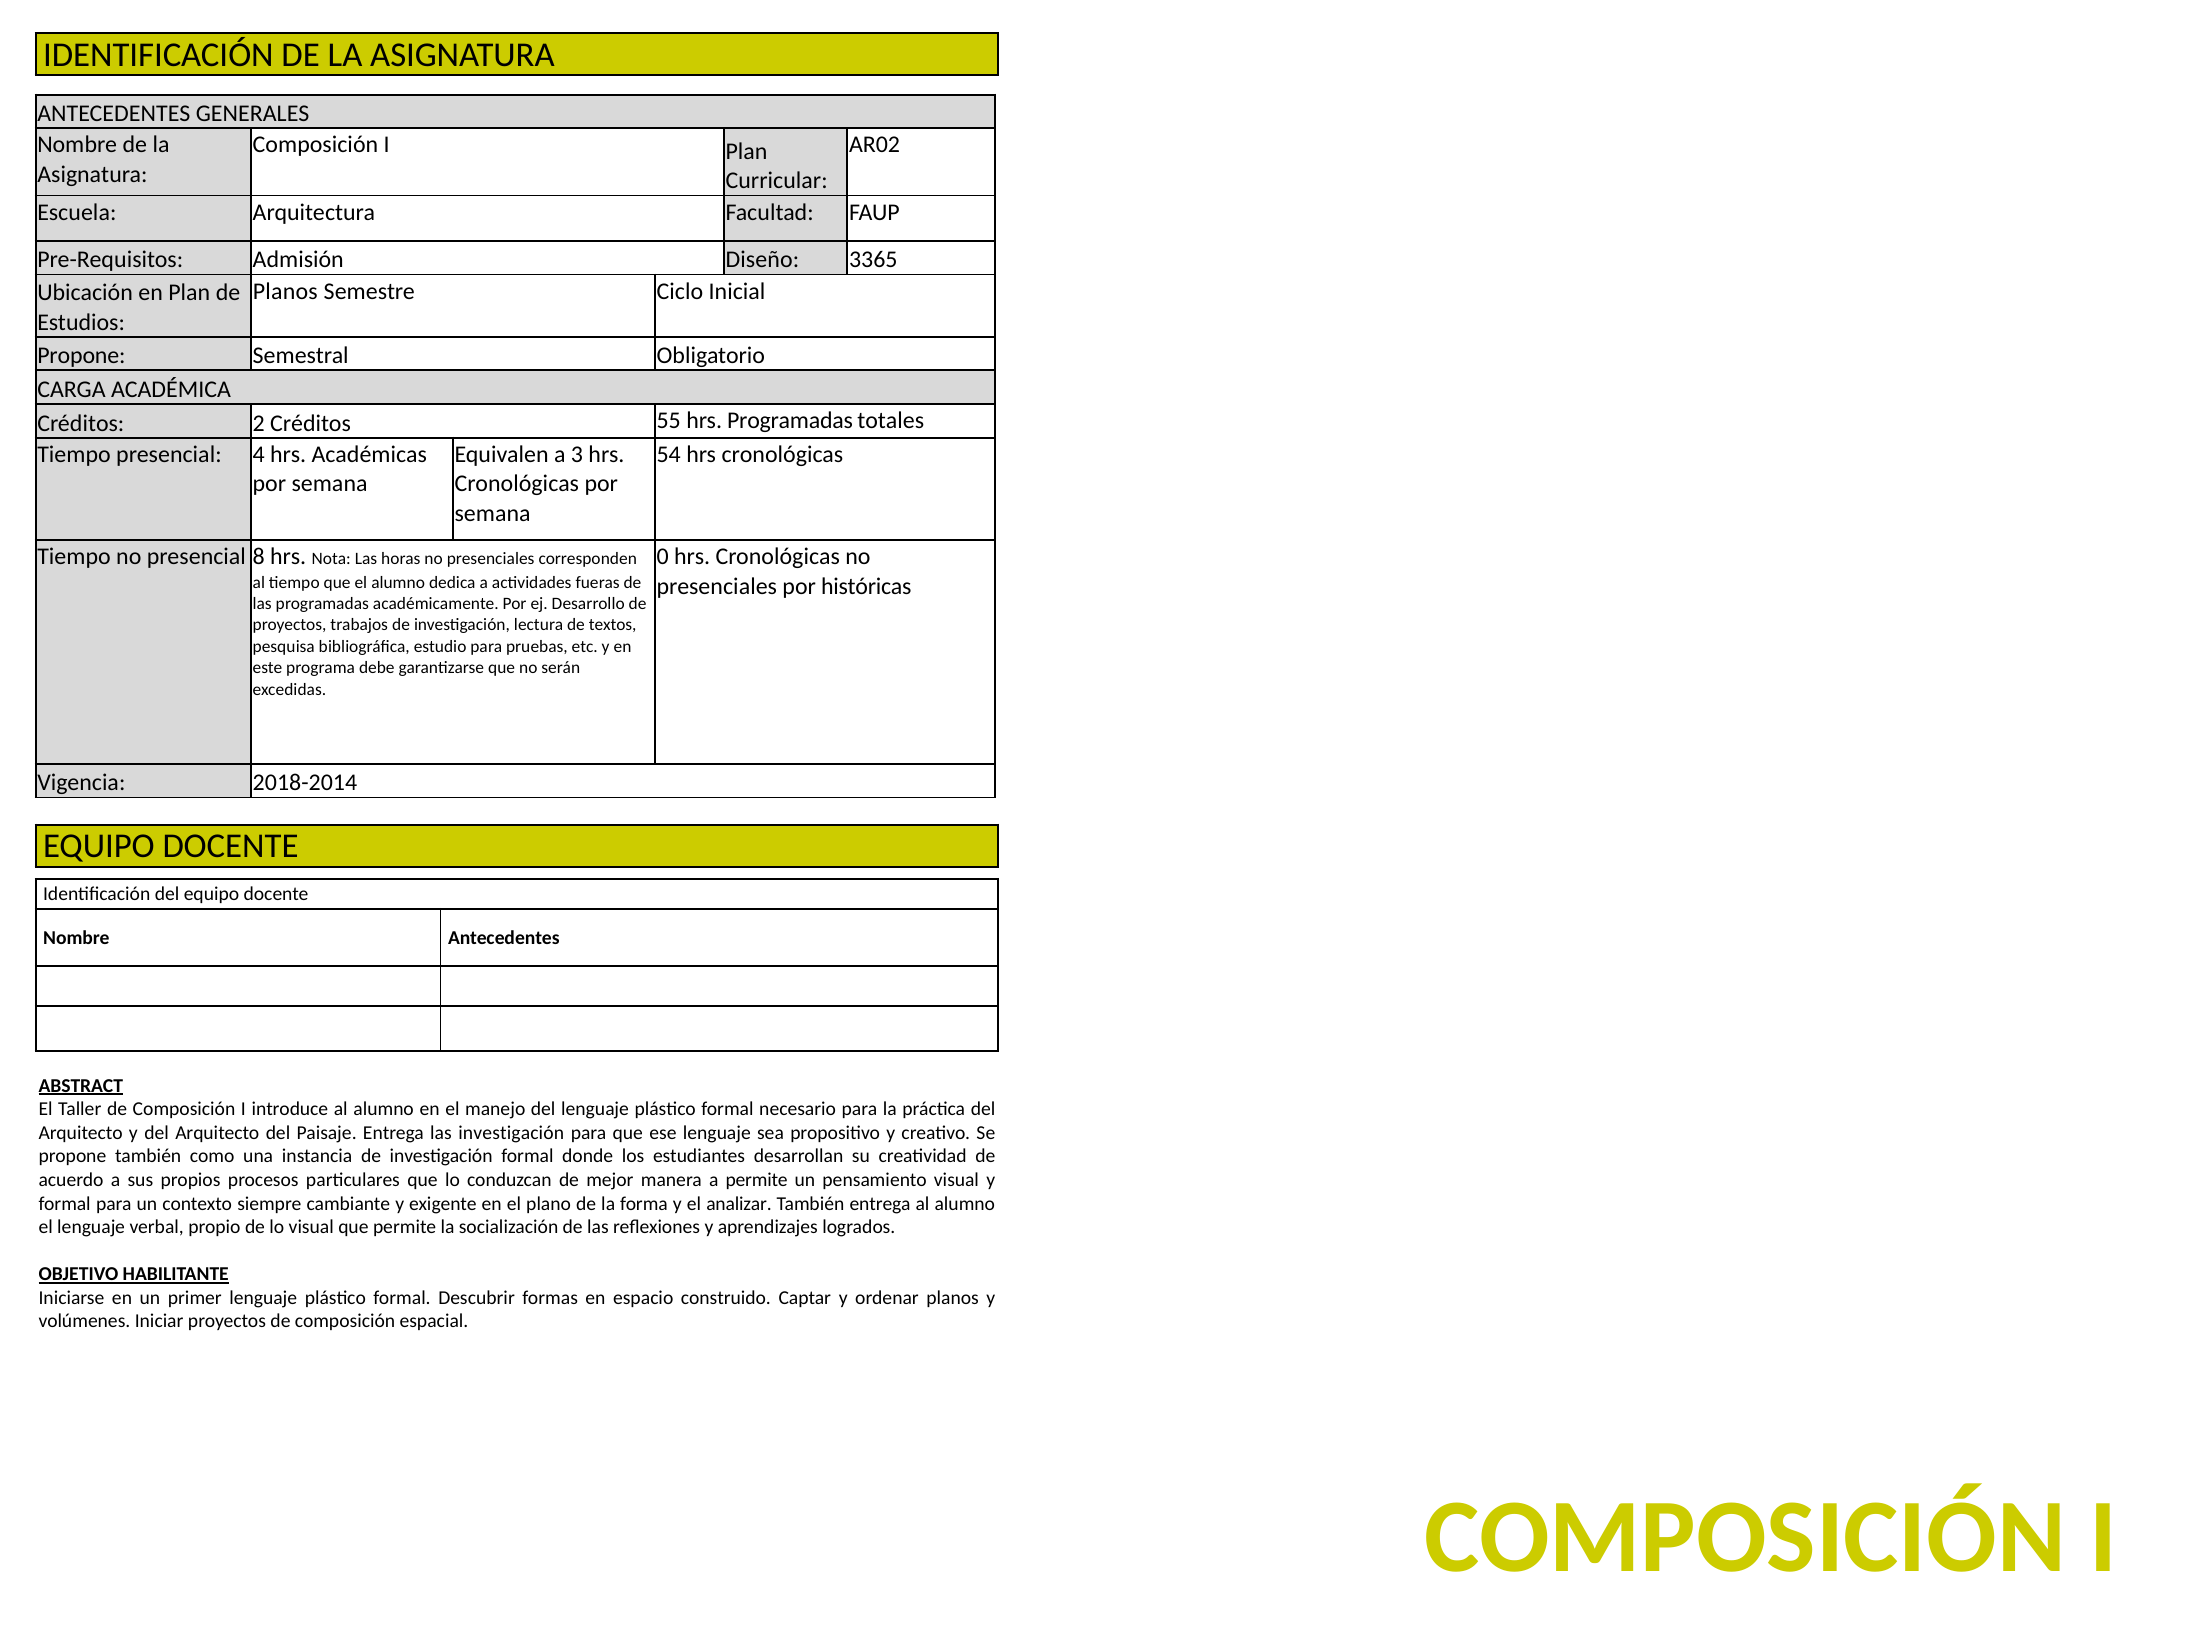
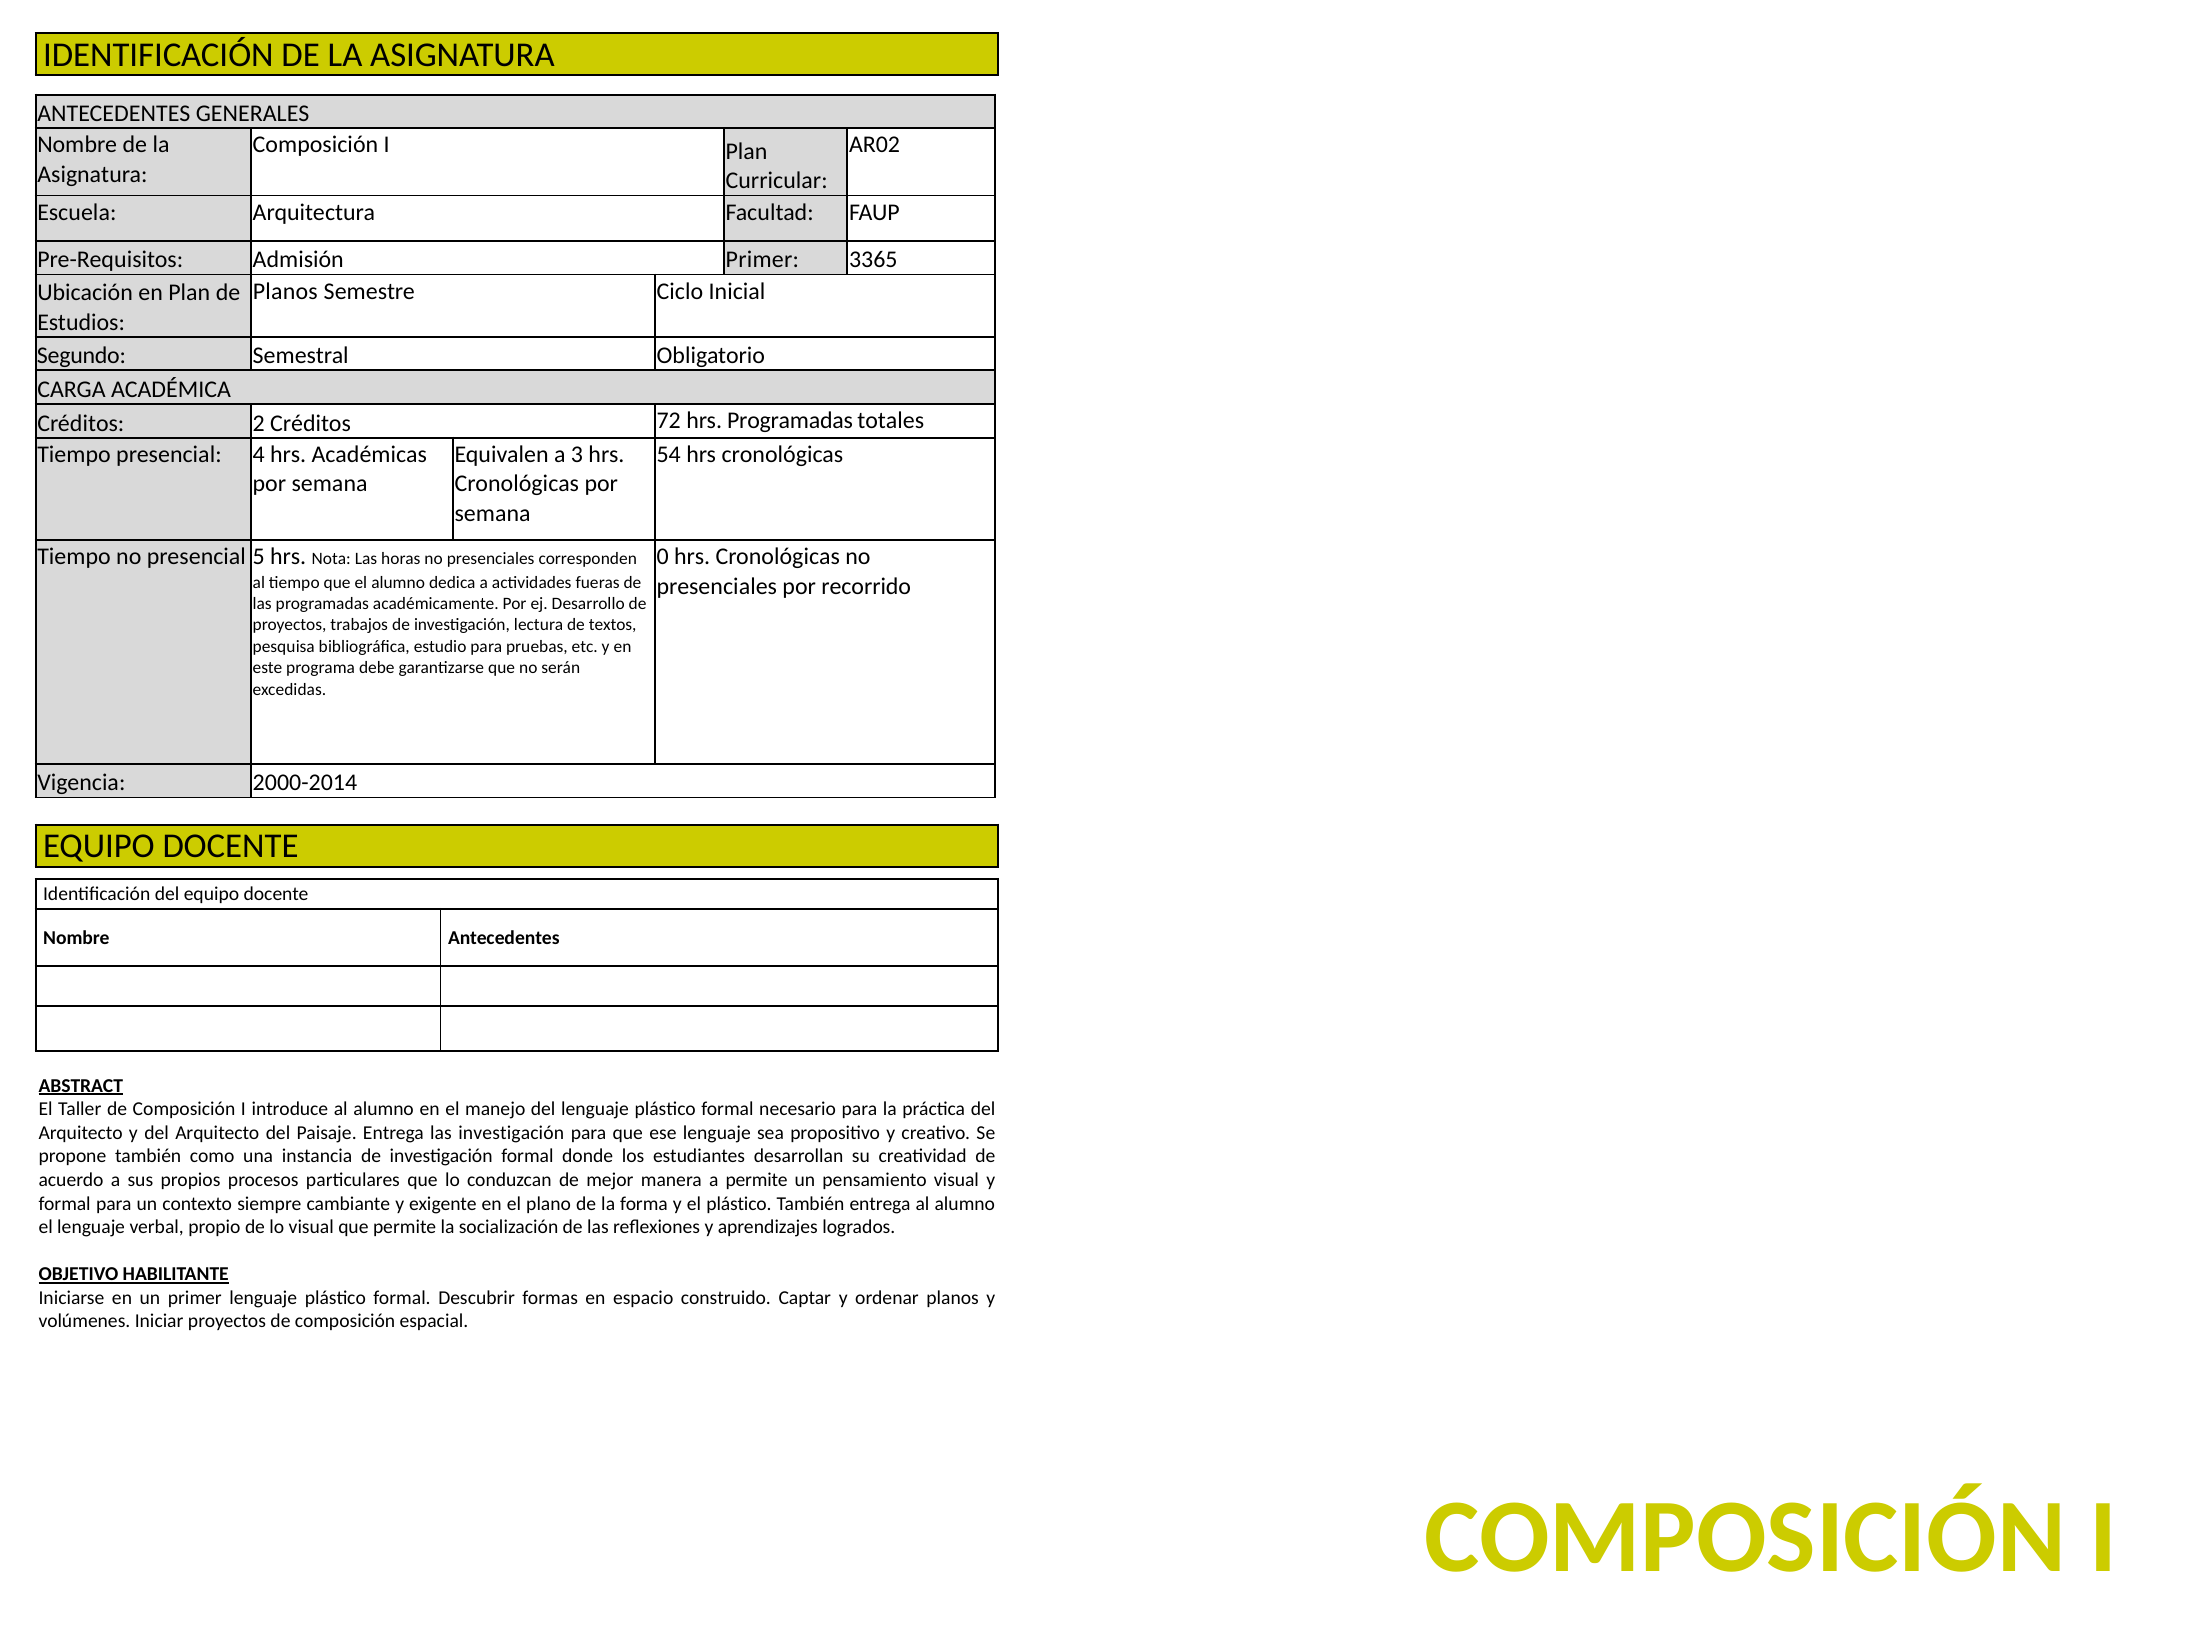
Admisión Diseño: Diseño -> Primer (762, 260)
Propone: Propone -> Segundo (81, 356)
55: 55 -> 72 (669, 421)
8: 8 -> 5 (259, 557)
históricas: históricas -> recorrido (866, 586)
2018-2014: 2018-2014 -> 2000-2014 (305, 783)
el analizar: analizar -> plástico (739, 1203)
